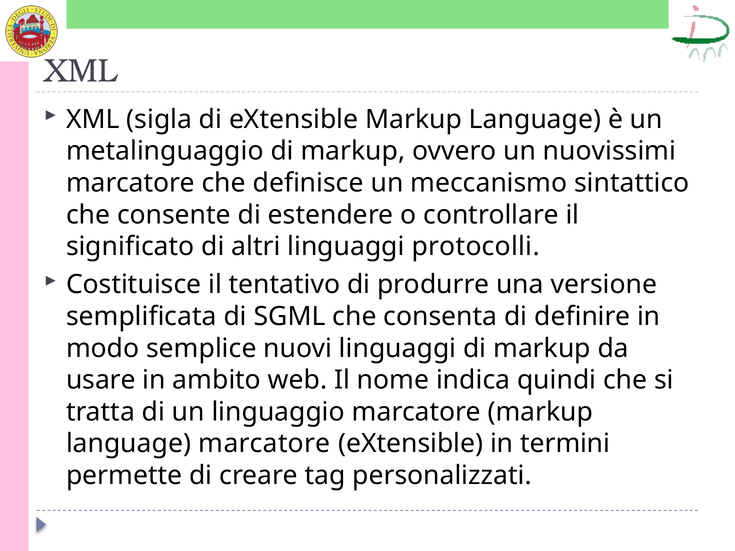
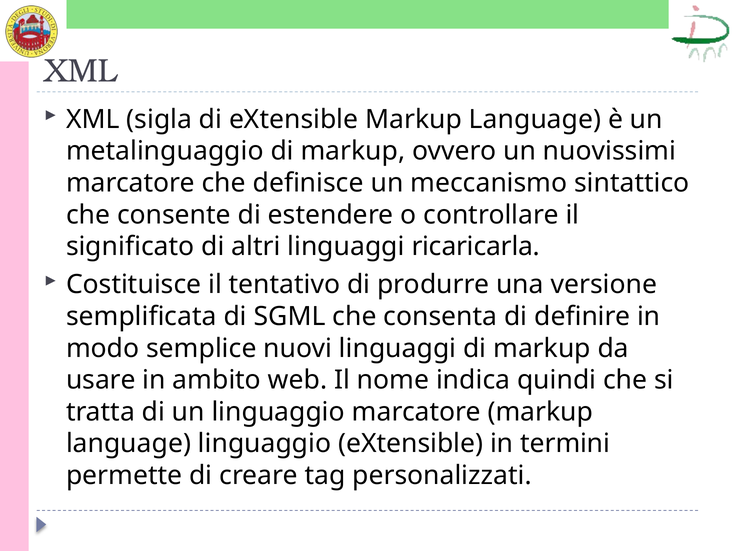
protocolli: protocolli -> ricaricarla (476, 247)
language marcatore: marcatore -> linguaggio (265, 444)
